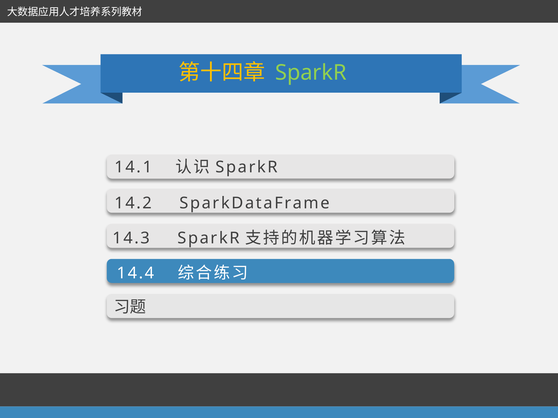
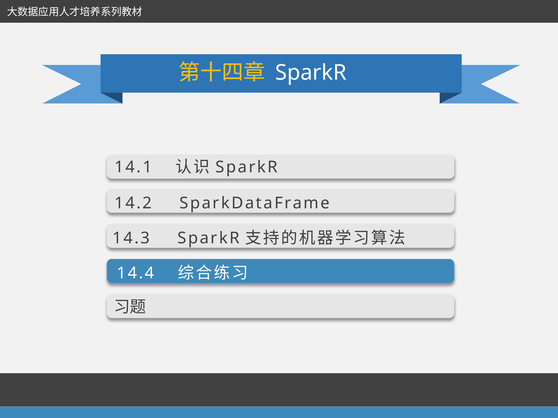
SparkR colour: light green -> white (311, 73)
